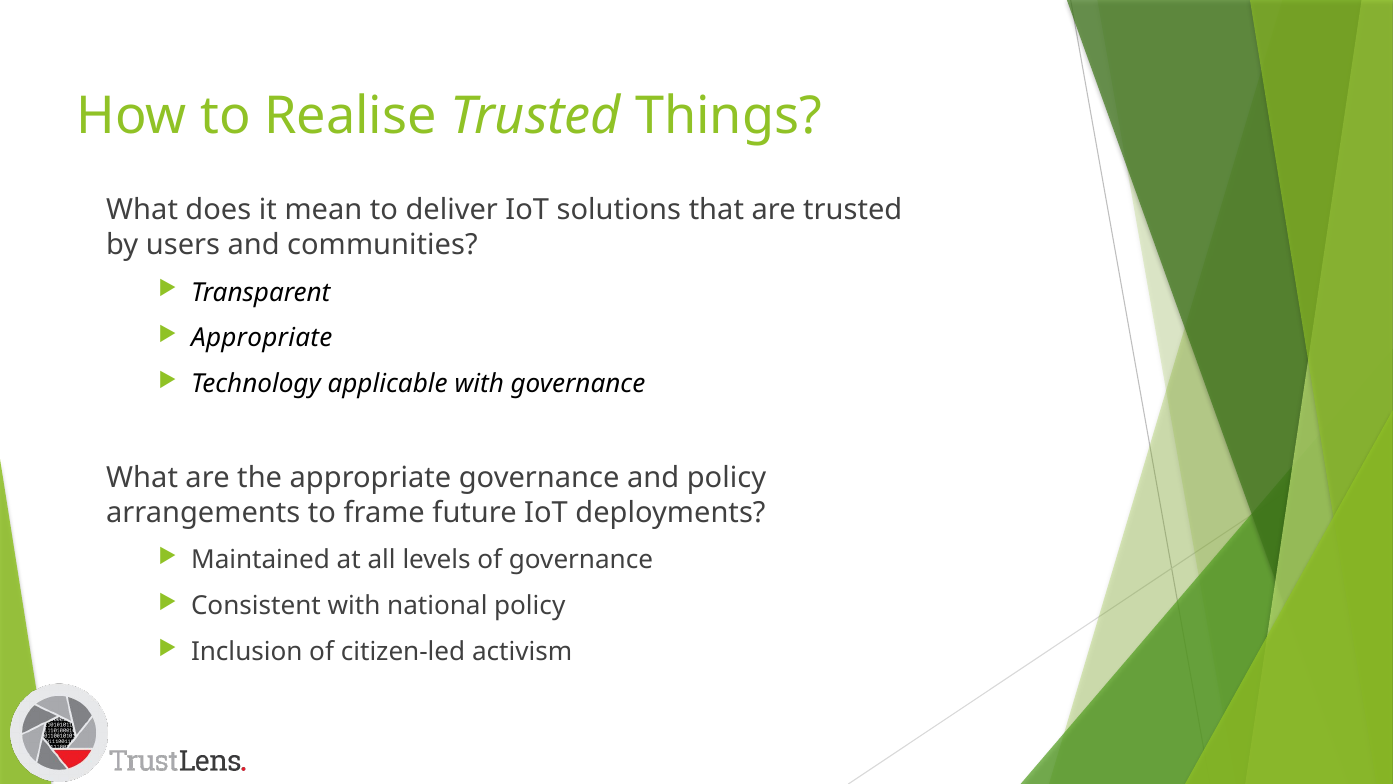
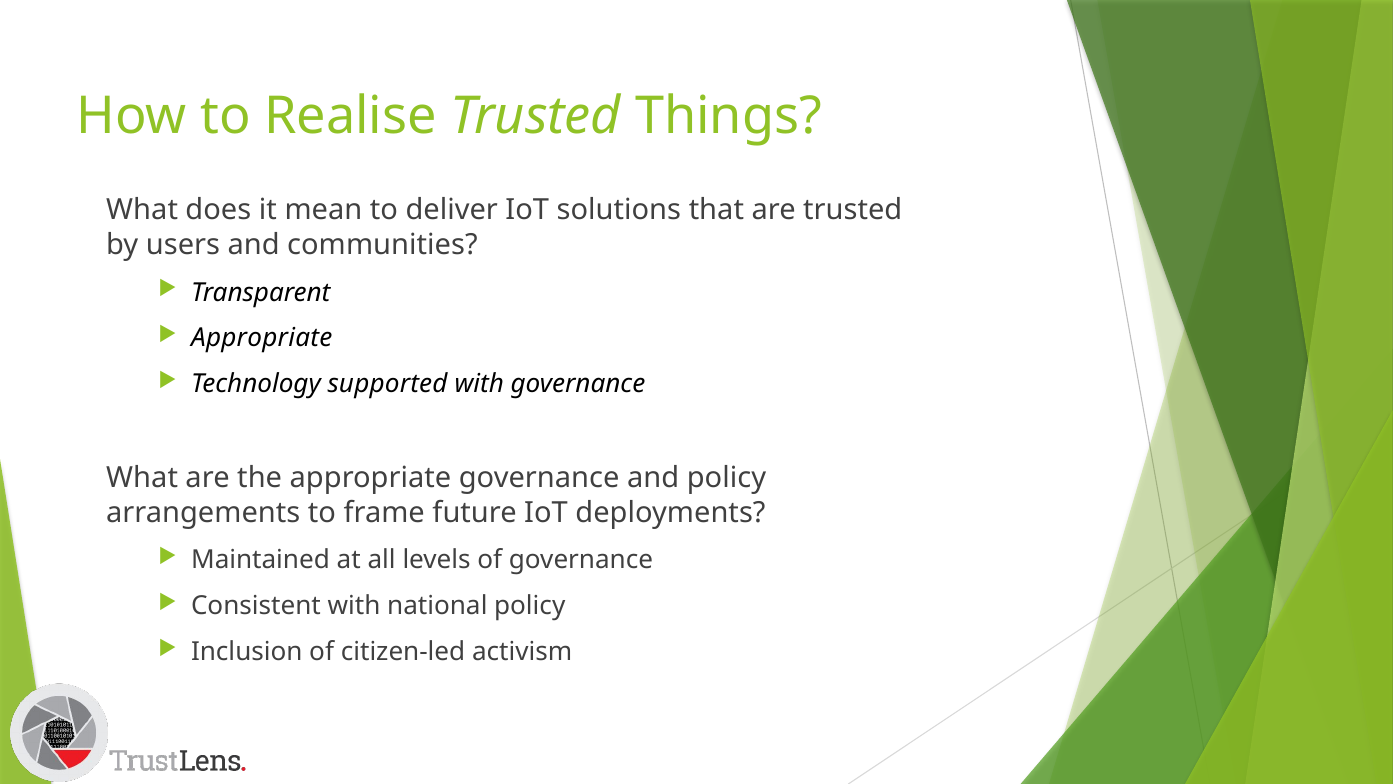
applicable: applicable -> supported (388, 384)
